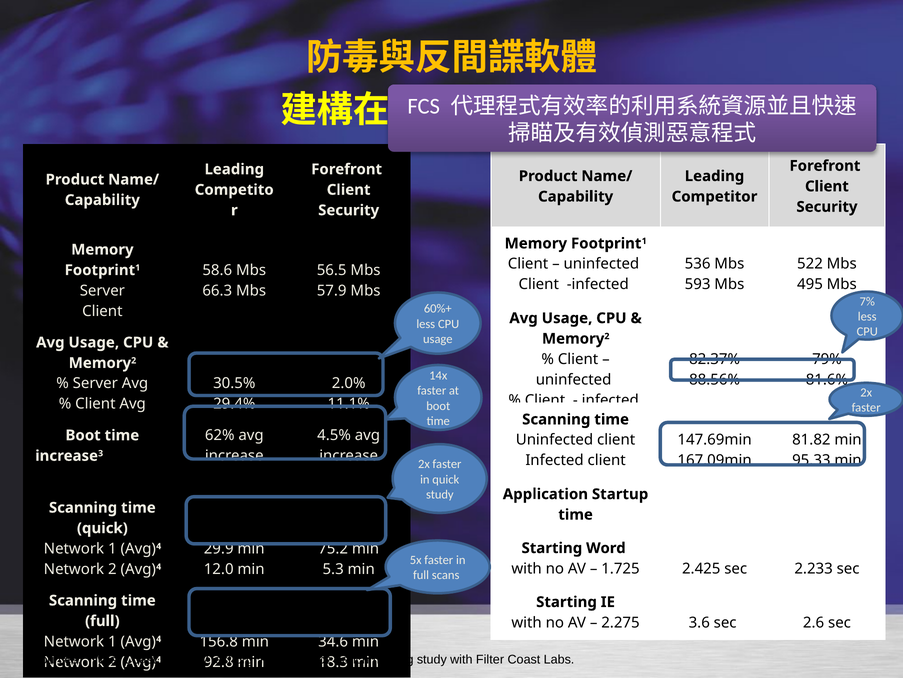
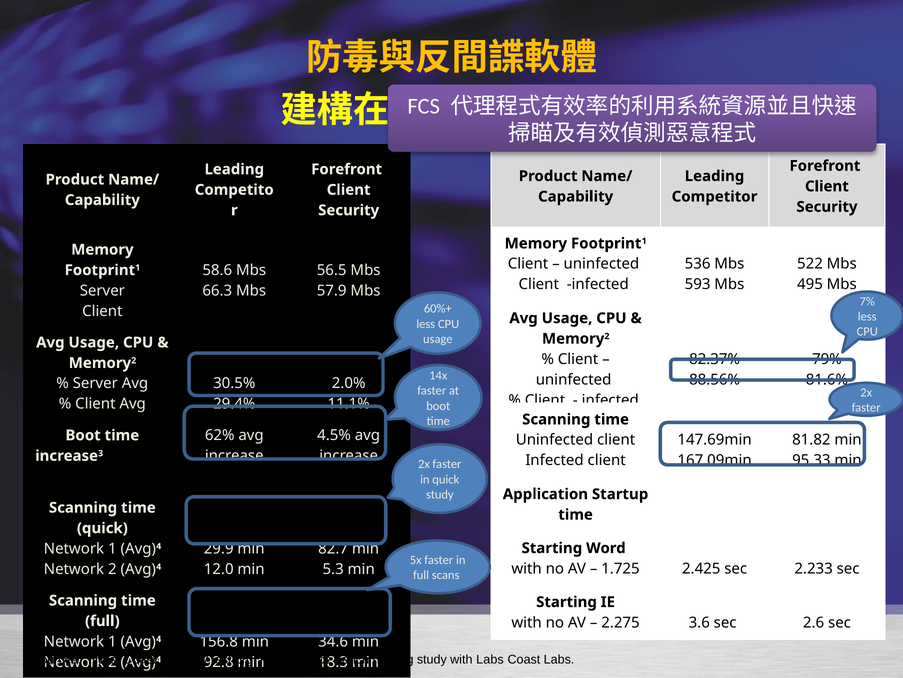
75.2: 75.2 -> 82.7 (333, 548)
with Filter: Filter -> Labs (490, 659)
